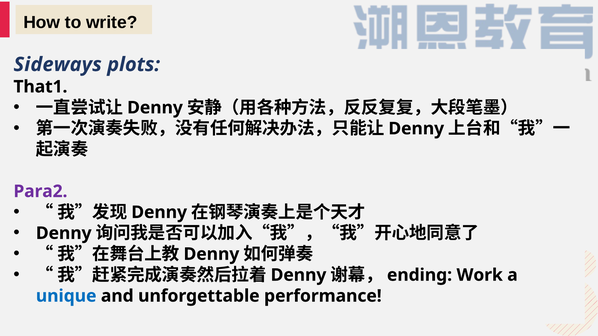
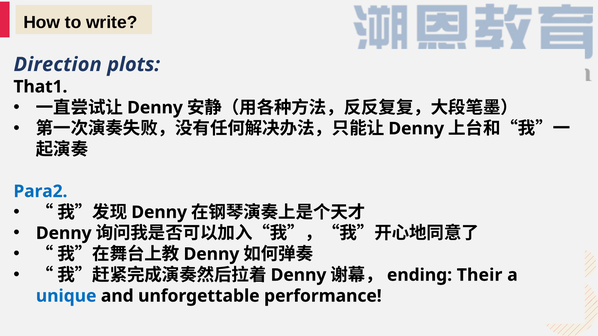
Sideways: Sideways -> Direction (58, 65)
Para2 colour: purple -> blue (40, 192)
Work: Work -> Their (480, 275)
